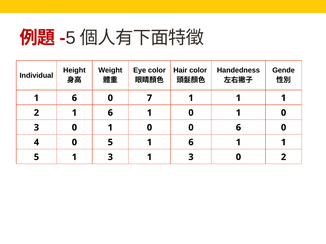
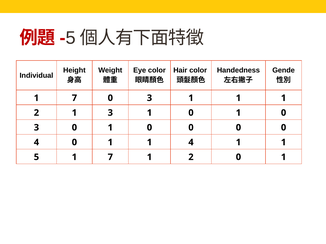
6: 6 -> 7 (74, 98)
7: 7 -> 3 (149, 98)
2 1 6: 6 -> 3 (110, 113)
1 0 0 6: 6 -> 0 (238, 128)
4 0 5: 5 -> 1 (110, 143)
6: 6 -> 4 (191, 143)
5 1 3: 3 -> 7 (110, 157)
3: 3 -> 2 (191, 157)
2: 2 -> 1 (284, 157)
